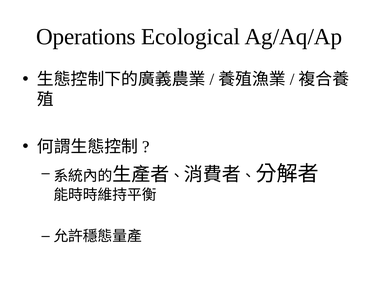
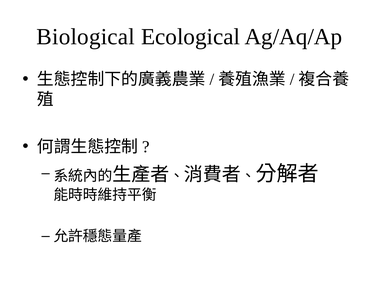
Operations: Operations -> Biological (86, 37)
